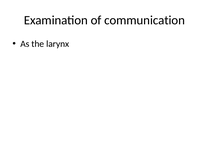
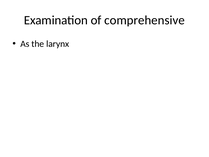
communication: communication -> comprehensive (145, 20)
